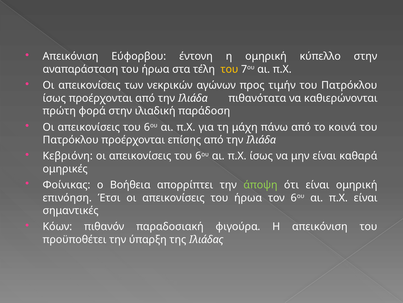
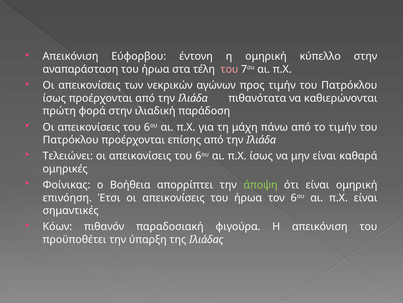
του colour: yellow -> pink (229, 69)
το κοινά: κοινά -> τιμήν (342, 127)
Κεβριόνη: Κεβριόνη -> Τελειώνει (68, 156)
